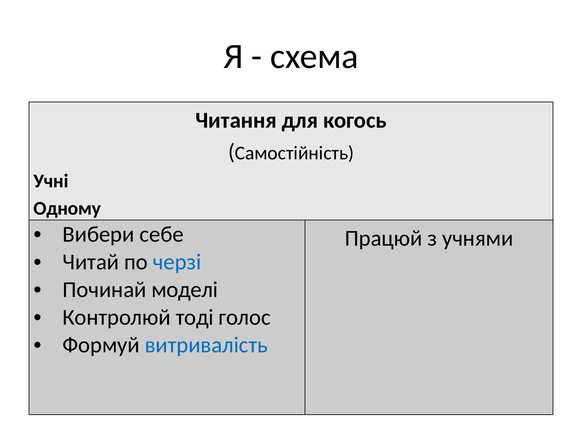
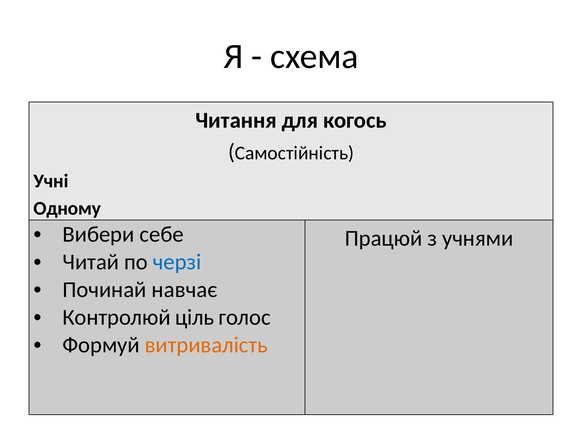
моделі: моделі -> навчає (185, 289)
тоді: тоді -> ціль (195, 317)
витривалість colour: blue -> orange (206, 345)
